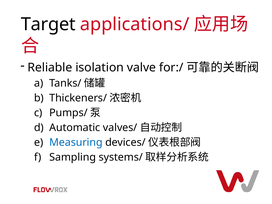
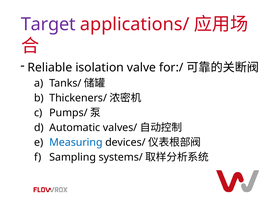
Target colour: black -> purple (48, 24)
